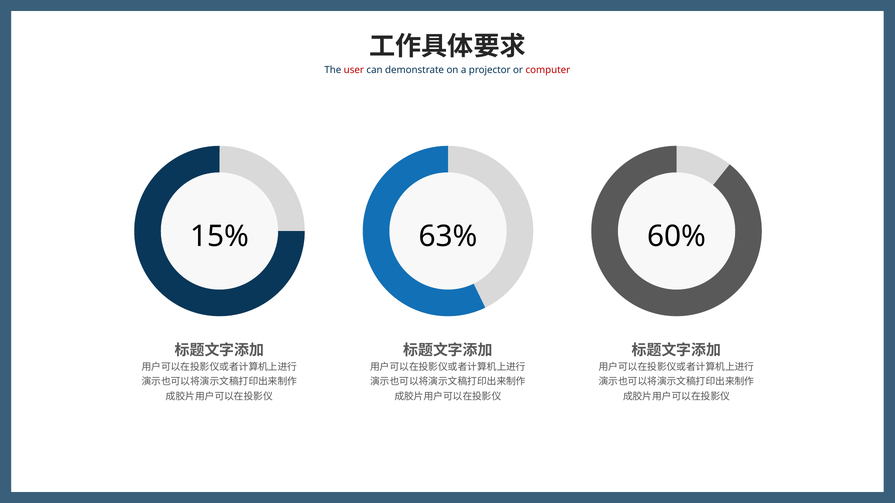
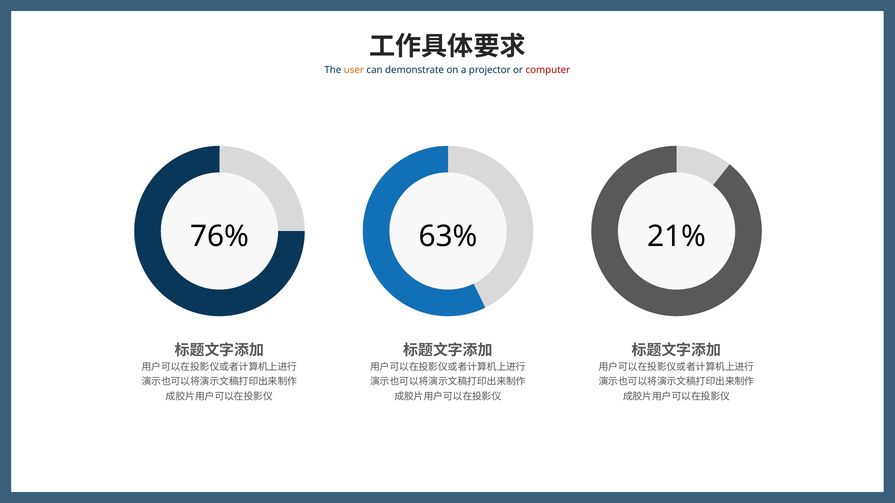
user colour: red -> orange (354, 70)
15%: 15% -> 76% (219, 237)
60%: 60% -> 21% (677, 237)
